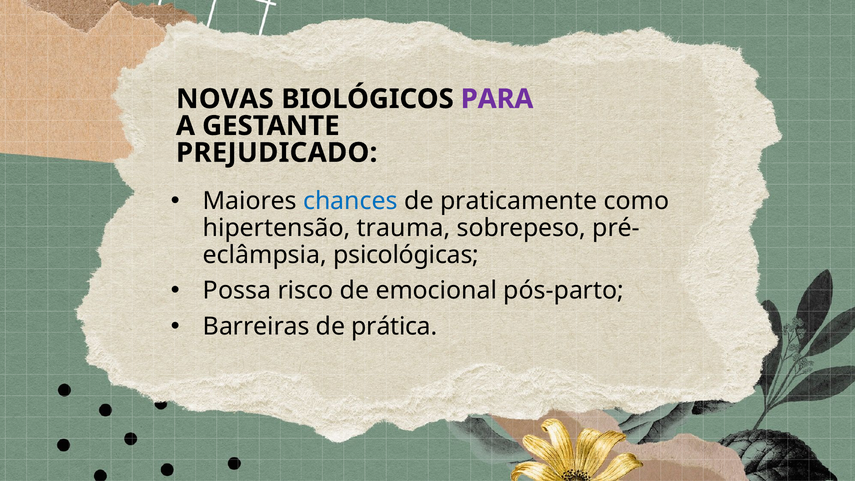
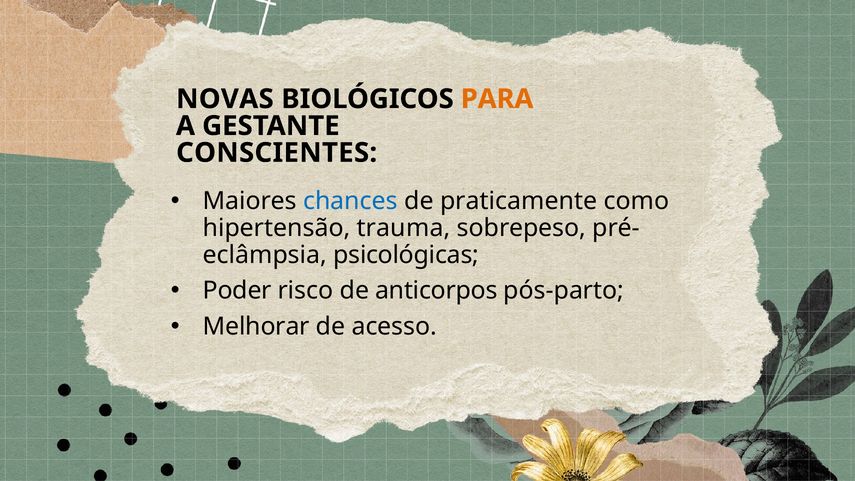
PARA colour: purple -> orange (497, 99)
PREJUDICADO: PREJUDICADO -> CONSCIENTES (277, 153)
Possa: Possa -> Poder (237, 291)
emocional: emocional -> anticorpos (436, 291)
Barreiras: Barreiras -> Melhorar (256, 326)
prática: prática -> acesso (394, 326)
